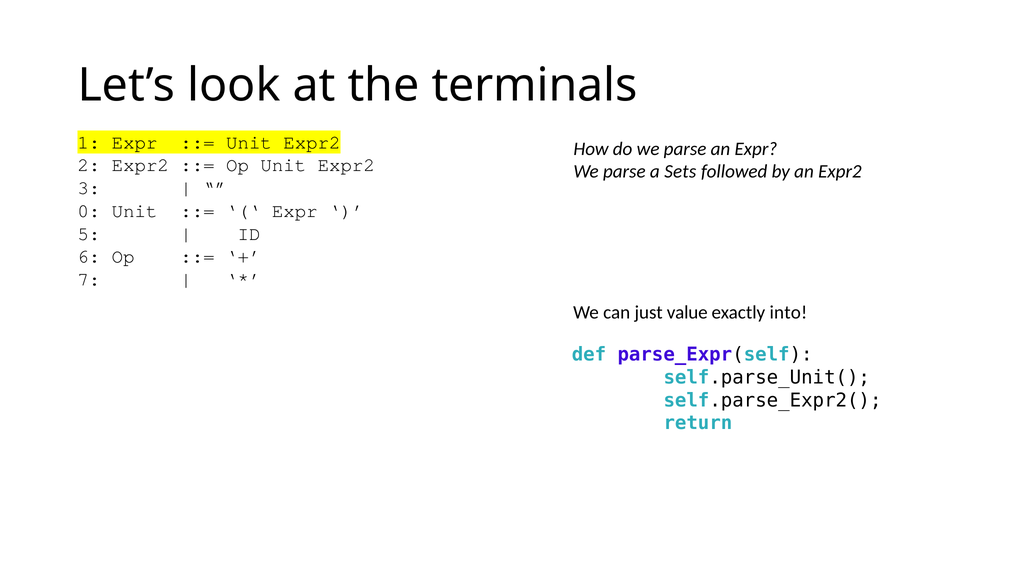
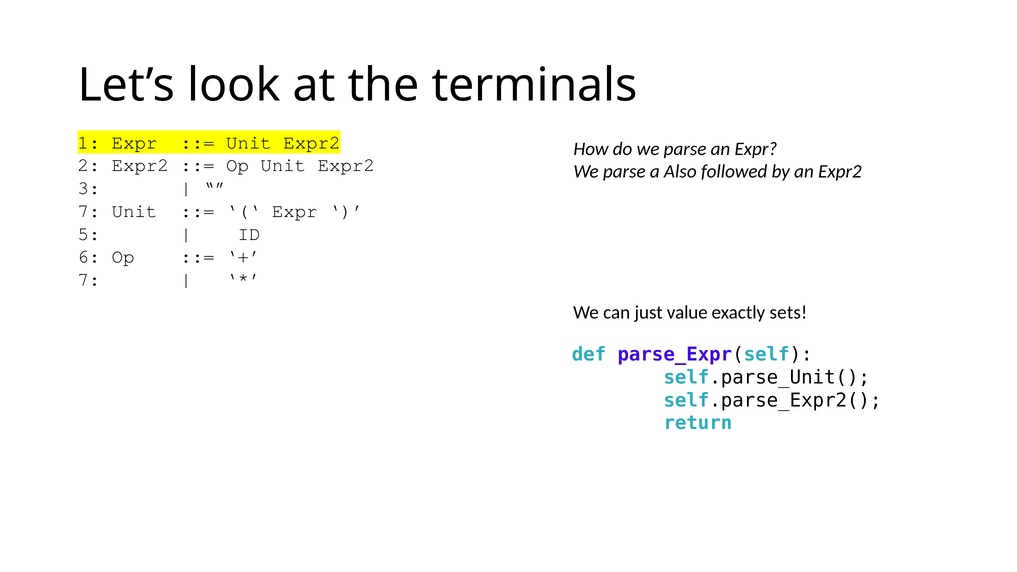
Sets: Sets -> Also (680, 172)
0: 0 -> 7 (89, 211)
into: into -> sets (788, 312)
